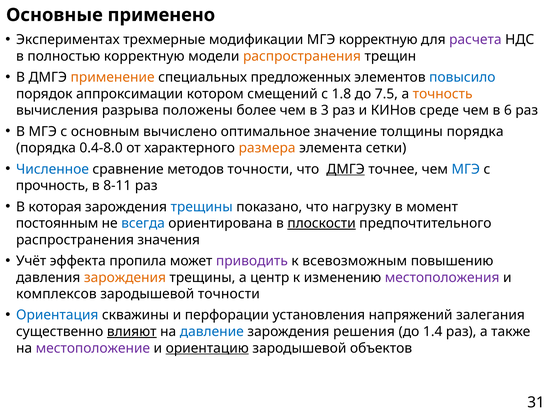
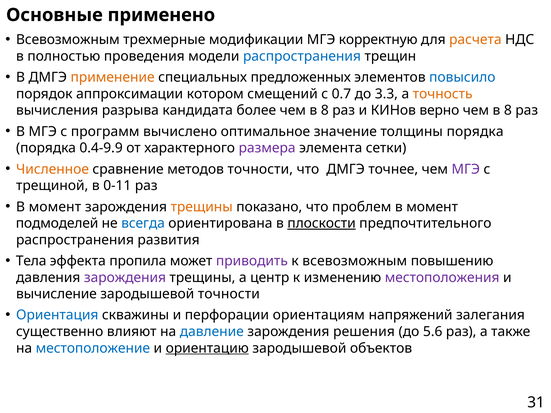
Экспериментах: Экспериментах -> Всевозможным (68, 40)
расчета colour: purple -> orange (475, 40)
полностью корректную: корректную -> проведения (144, 56)
распространения colour: orange -> blue (302, 56)
1.8: 1.8 -> 0.7 (341, 94)
7.5: 7.5 -> 3.3 (386, 94)
положены: положены -> кандидата (198, 110)
более чем в 3: 3 -> 8 (325, 110)
среде: среде -> верно (439, 110)
6: 6 -> 8 (508, 110)
основным: основным -> программ (105, 132)
0.4-8.0: 0.4-8.0 -> 0.4-9.9 (101, 148)
размера colour: orange -> purple (267, 148)
Численное colour: blue -> orange (52, 169)
ДМГЭ underline: present -> none (346, 169)
МГЭ colour: blue -> purple (466, 169)
прочность: прочность -> трещиной (52, 186)
8-11: 8-11 -> 0-11 (117, 186)
которая: которая -> момент (55, 207)
трещины colour: blue -> orange (202, 207)
нагрузку: нагрузку -> проблем (362, 207)
постоянным: постоянным -> подмоделей (57, 223)
значения: значения -> развития (169, 240)
Учёт: Учёт -> Тела (31, 261)
зарождения colour: orange -> purple (125, 278)
комплексов: комплексов -> вычисление (56, 294)
установления: установления -> ориентациям (319, 315)
влияют underline: present -> none (132, 332)
1.4: 1.4 -> 5.6 (433, 332)
местоположение colour: purple -> blue (93, 348)
